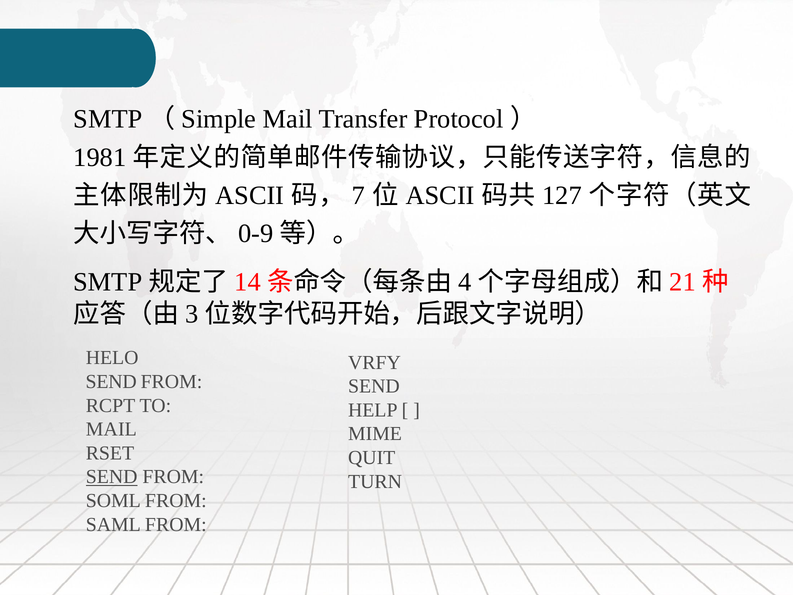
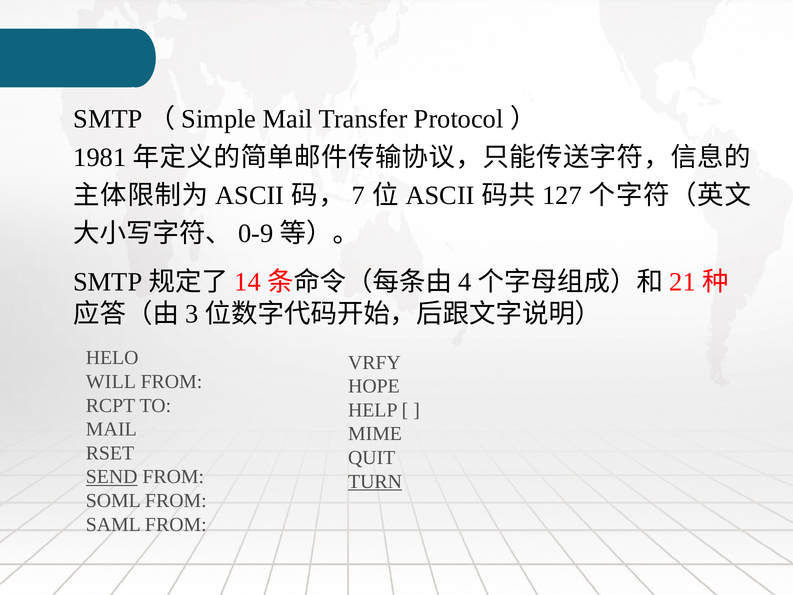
SEND: SEND -> WILL (111, 381)
SEND: SEND -> HOPE (374, 386)
TURN underline: none -> present (375, 481)
